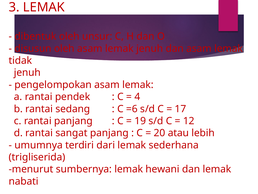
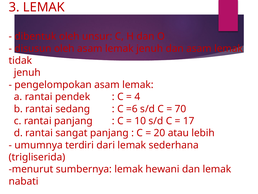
17: 17 -> 70 (180, 109)
19: 19 -> 10 (140, 121)
12: 12 -> 17 (189, 121)
